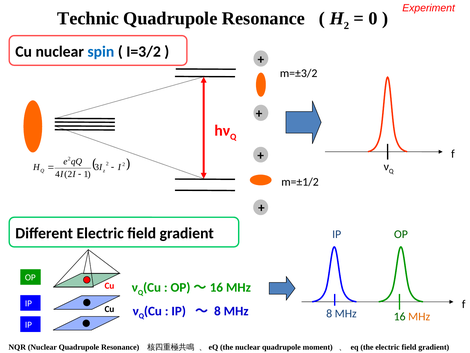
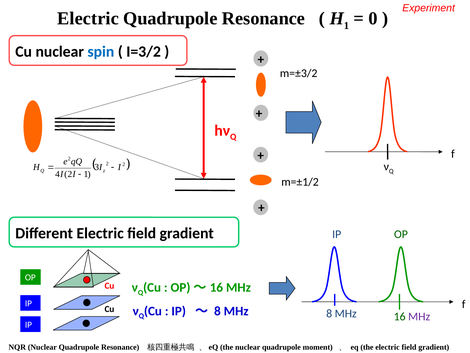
Technic: Technic -> Electric (88, 18)
2: 2 -> 1 (346, 25)
MHz colour: orange -> purple (419, 316)
